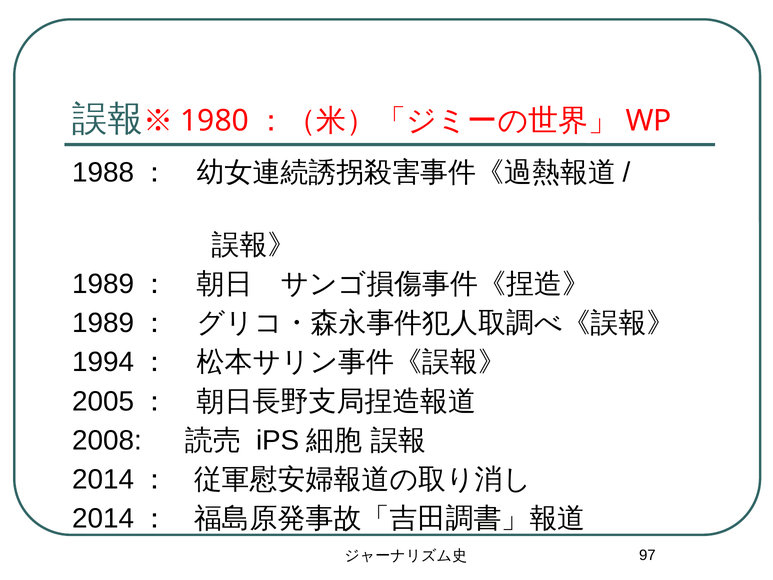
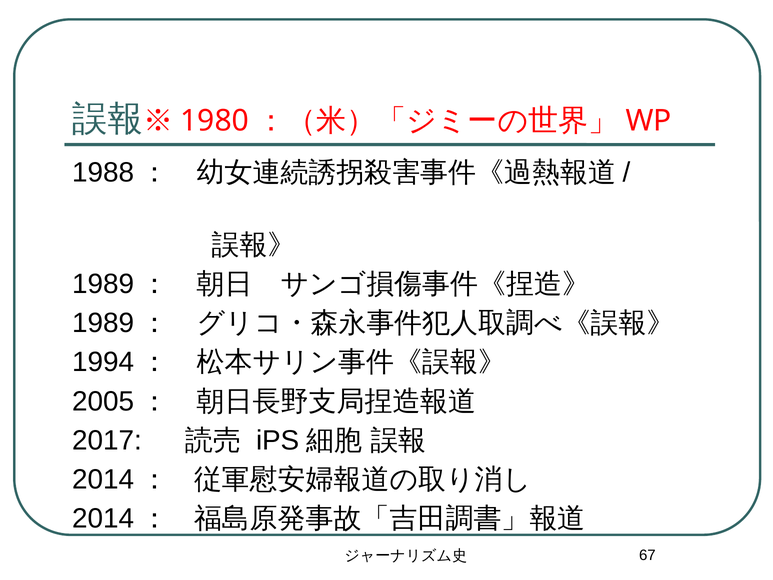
2008: 2008 -> 2017 (107, 440)
97: 97 -> 67 (647, 555)
